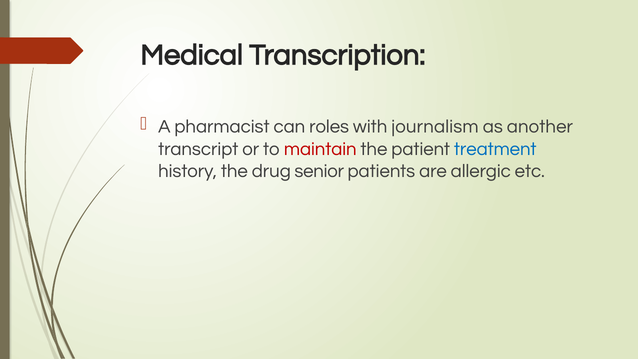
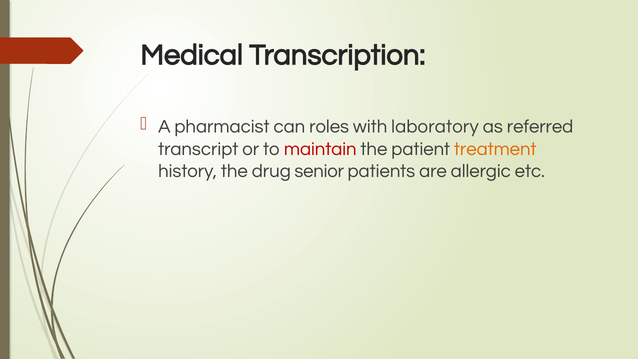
journalism: journalism -> laboratory (435, 127)
another: another -> referred (540, 127)
treatment colour: blue -> orange (495, 149)
